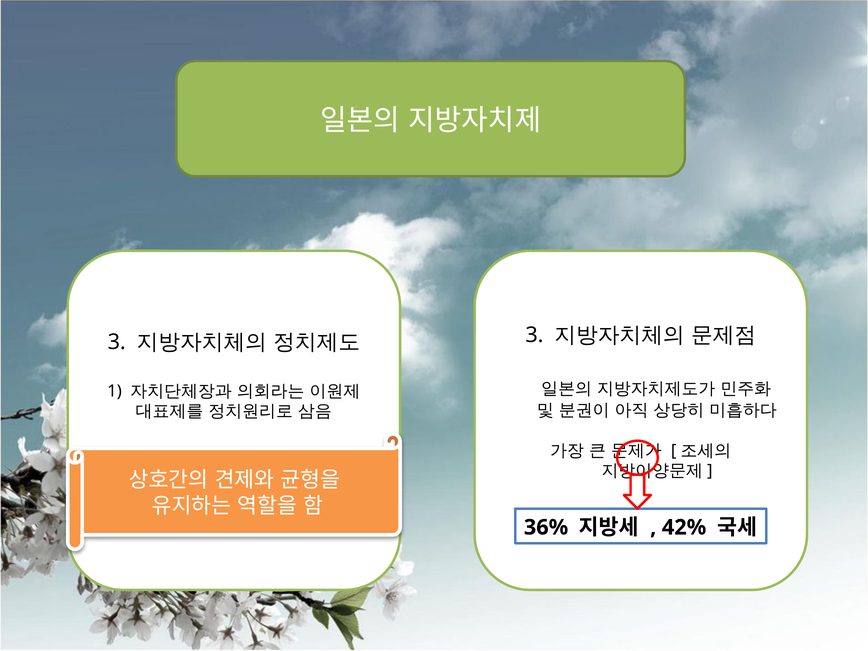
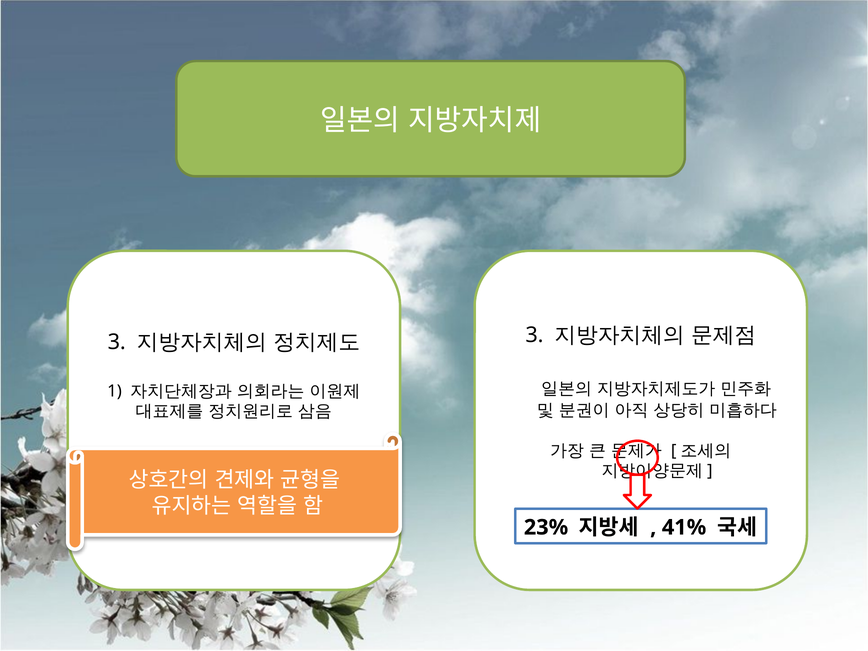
36%: 36% -> 23% (546, 527)
42%: 42% -> 41% (684, 527)
